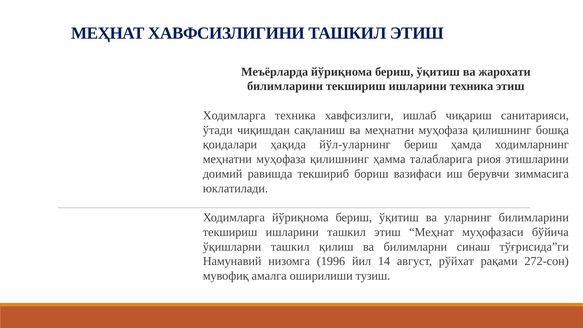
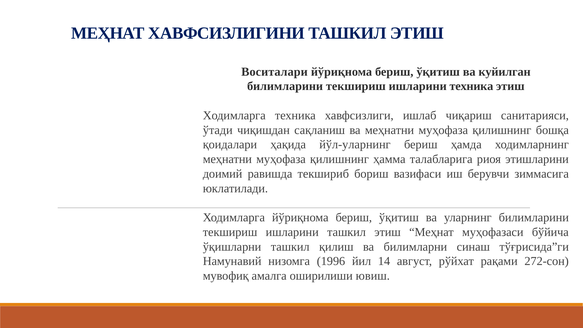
Меъёрларда: Меъёрларда -> Воситалари (274, 72)
жарохати: жарохати -> куйилган (505, 72)
тузиш: тузиш -> ювиш (373, 276)
